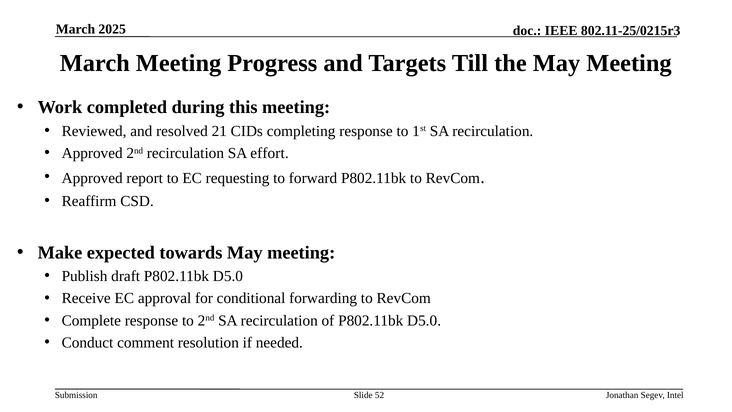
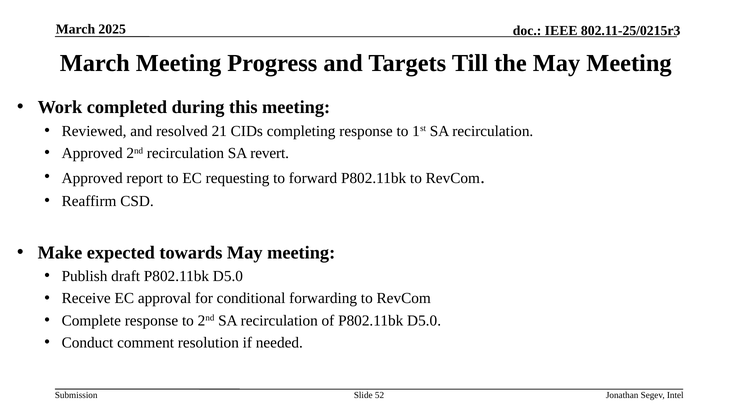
effort: effort -> revert (270, 153)
